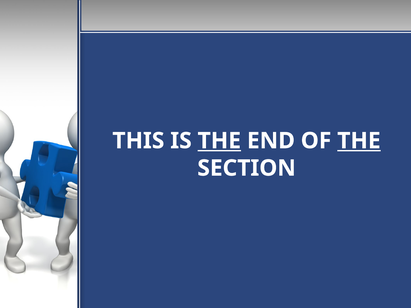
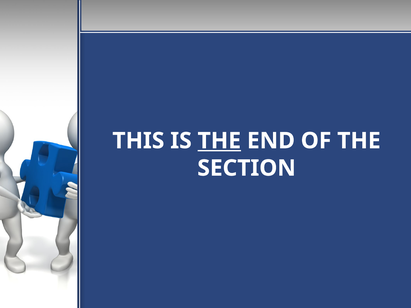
THE underline: present -> none (359, 141)
